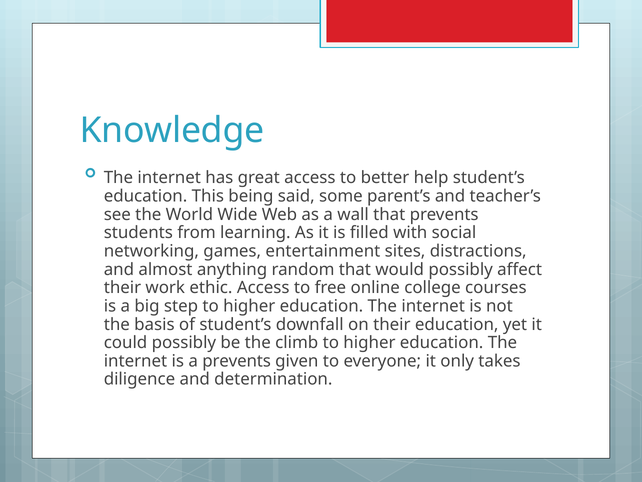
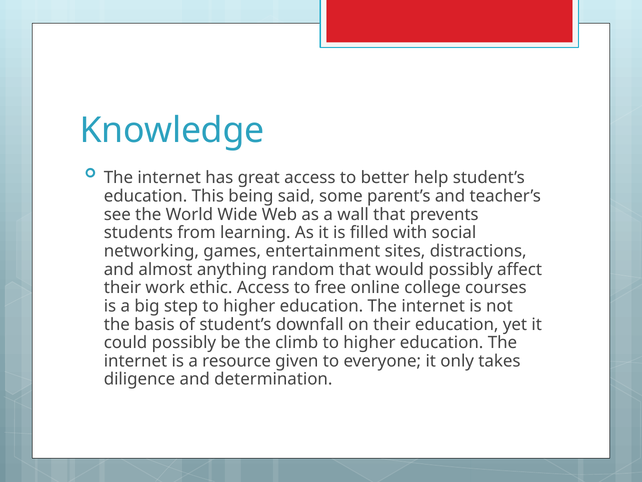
a prevents: prevents -> resource (237, 361)
